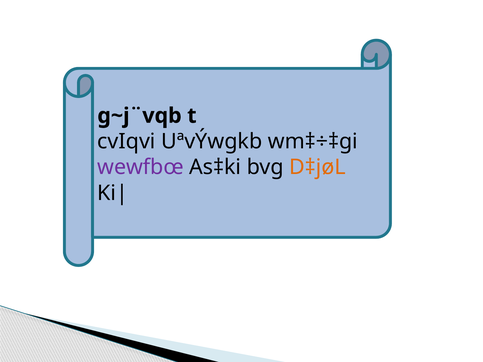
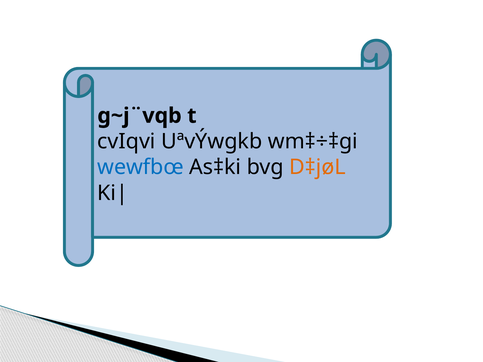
wewfbœ colour: purple -> blue (141, 167)
